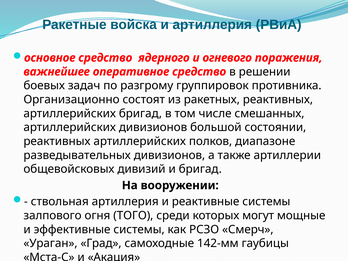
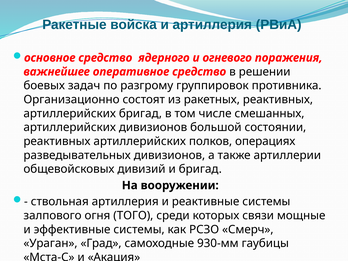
диапазоне: диапазоне -> операциях (265, 141)
могут: могут -> связи (258, 216)
142-мм: 142-мм -> 930-мм (218, 243)
